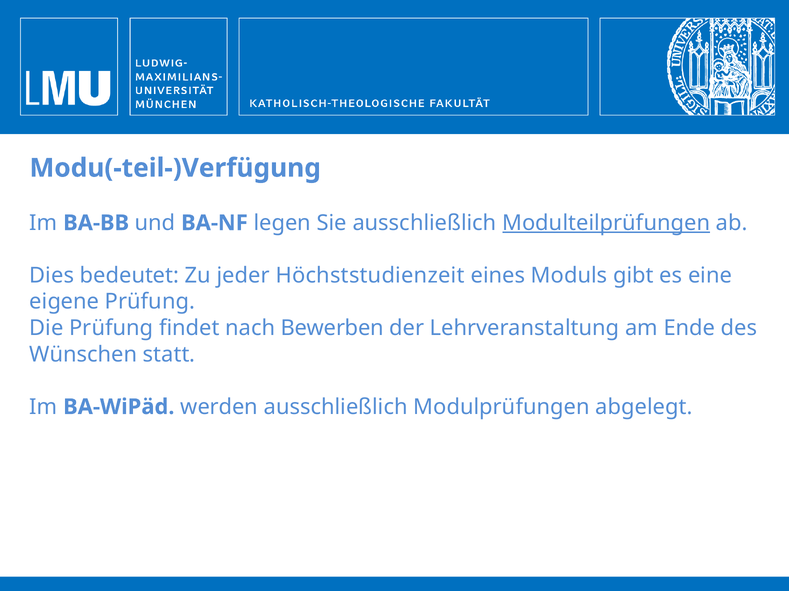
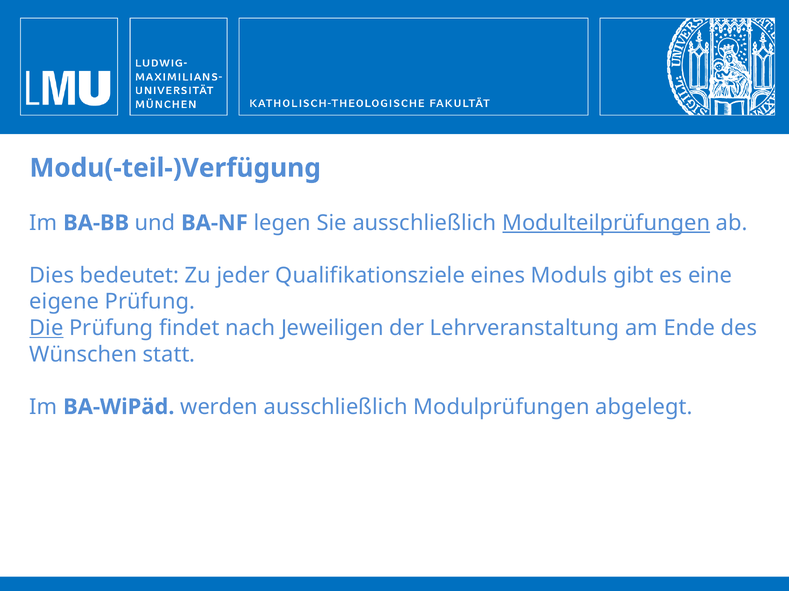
Höchststudienzeit: Höchststudienzeit -> Qualifikationsziele (370, 276)
Die underline: none -> present (46, 328)
Bewerben: Bewerben -> Jeweiligen (332, 328)
